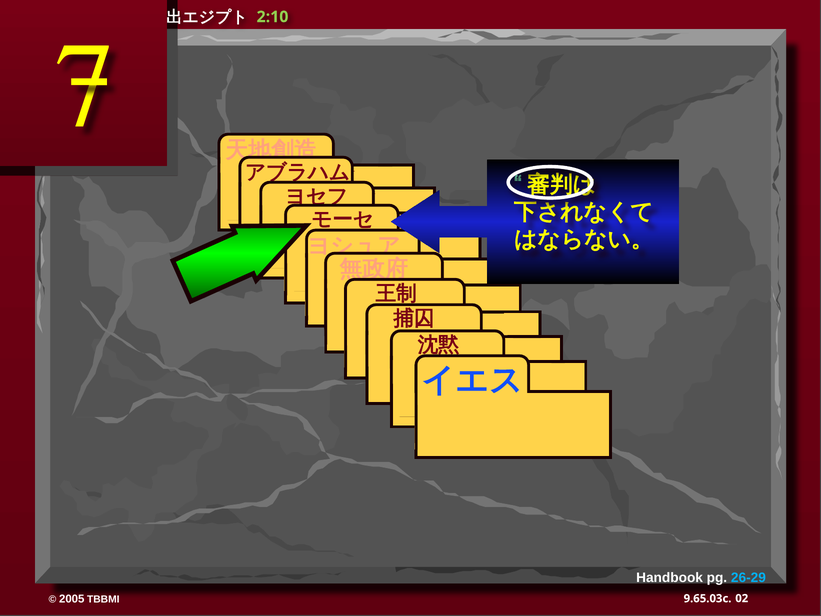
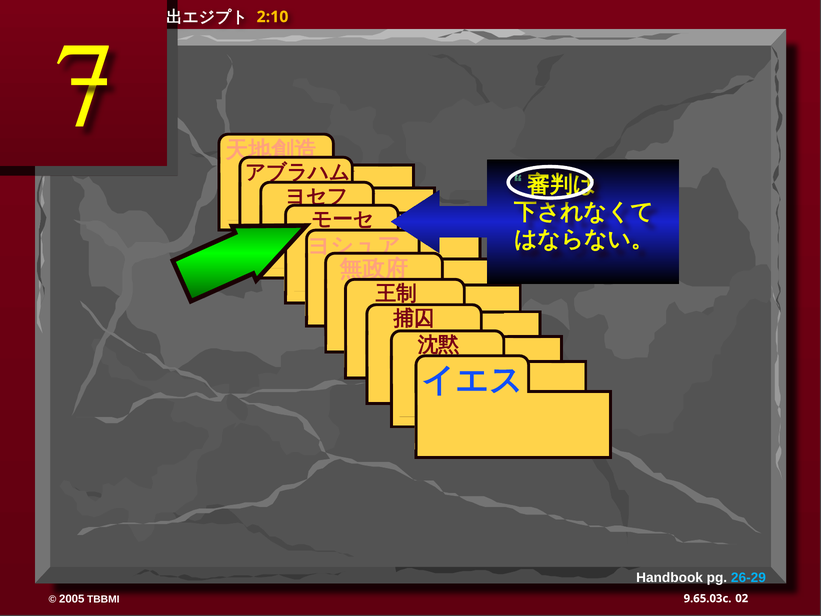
2:10 colour: light green -> yellow (272, 17)
